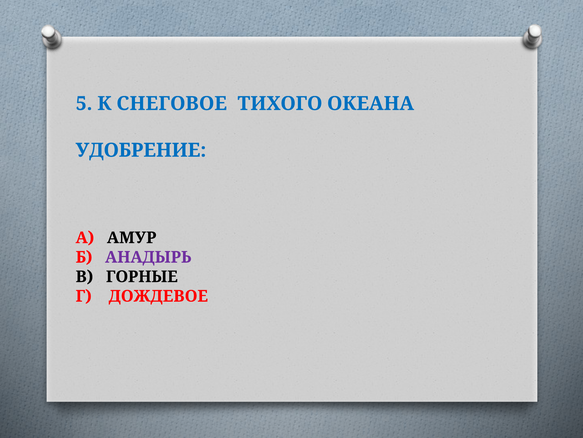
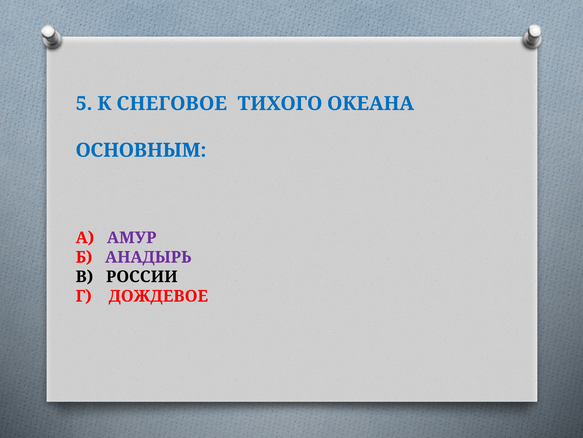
УДОБРЕНИЕ: УДОБРЕНИЕ -> ОСНОВНЫМ (141, 150)
АМУР colour: black -> purple (132, 237)
ГОРНЫЕ: ГОРНЫЕ -> РОССИИ (142, 276)
